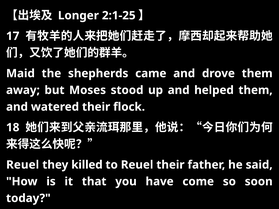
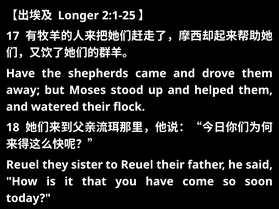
Maid: Maid -> Have (20, 74)
killed: killed -> sister (87, 165)
